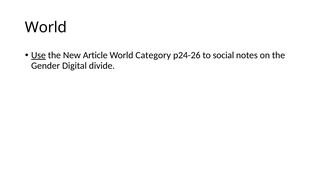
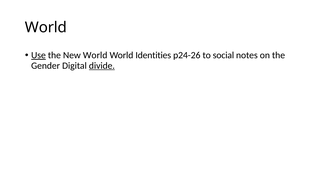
New Article: Article -> World (95, 55)
Category: Category -> Identities (153, 55)
divide underline: none -> present (102, 66)
